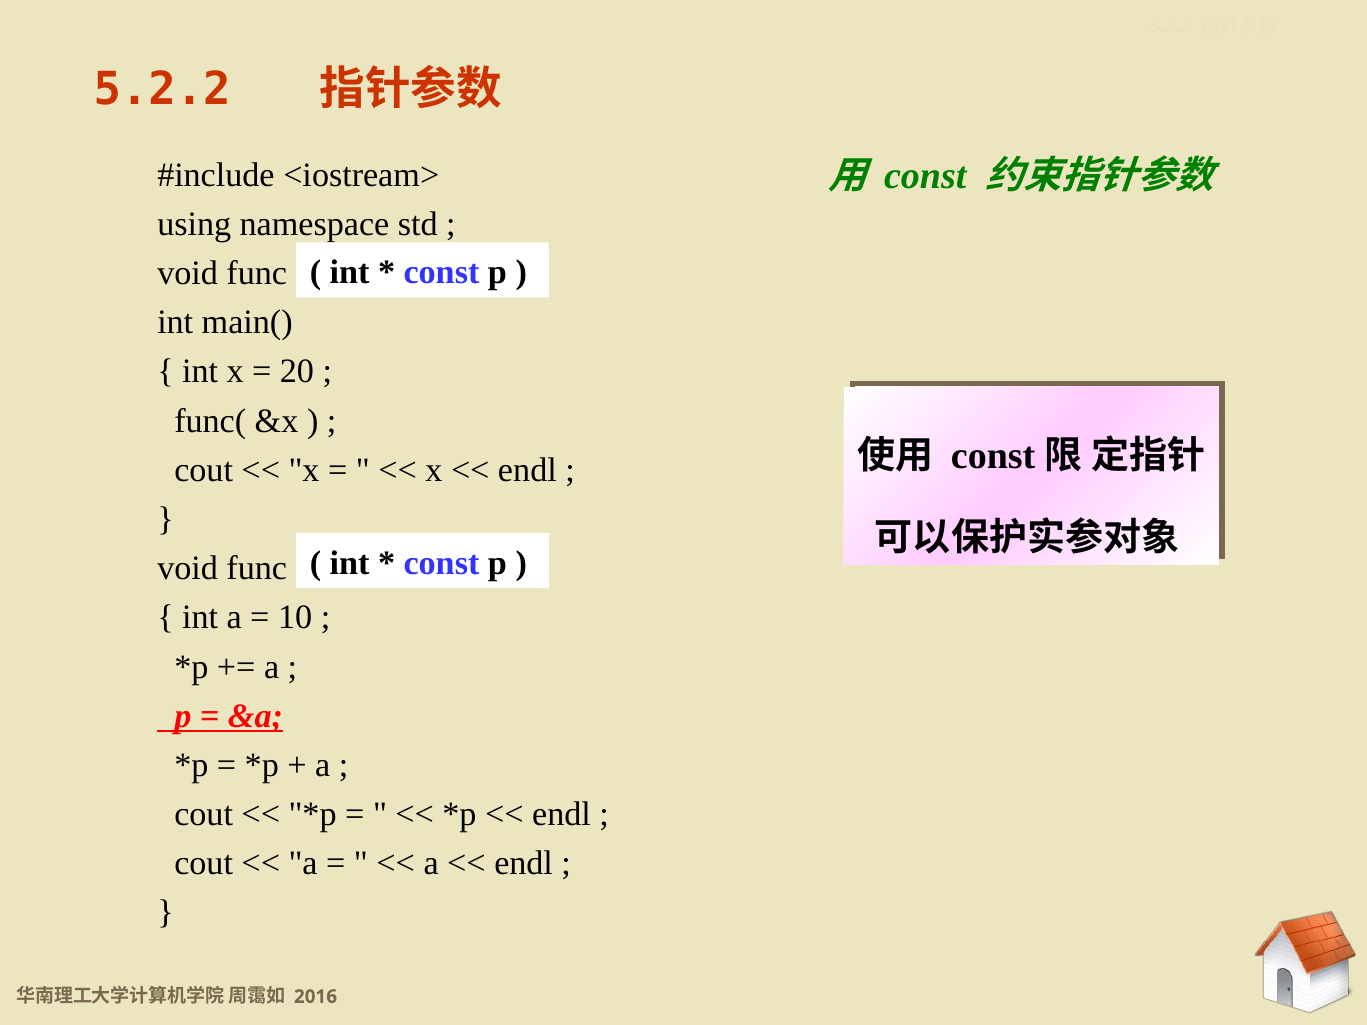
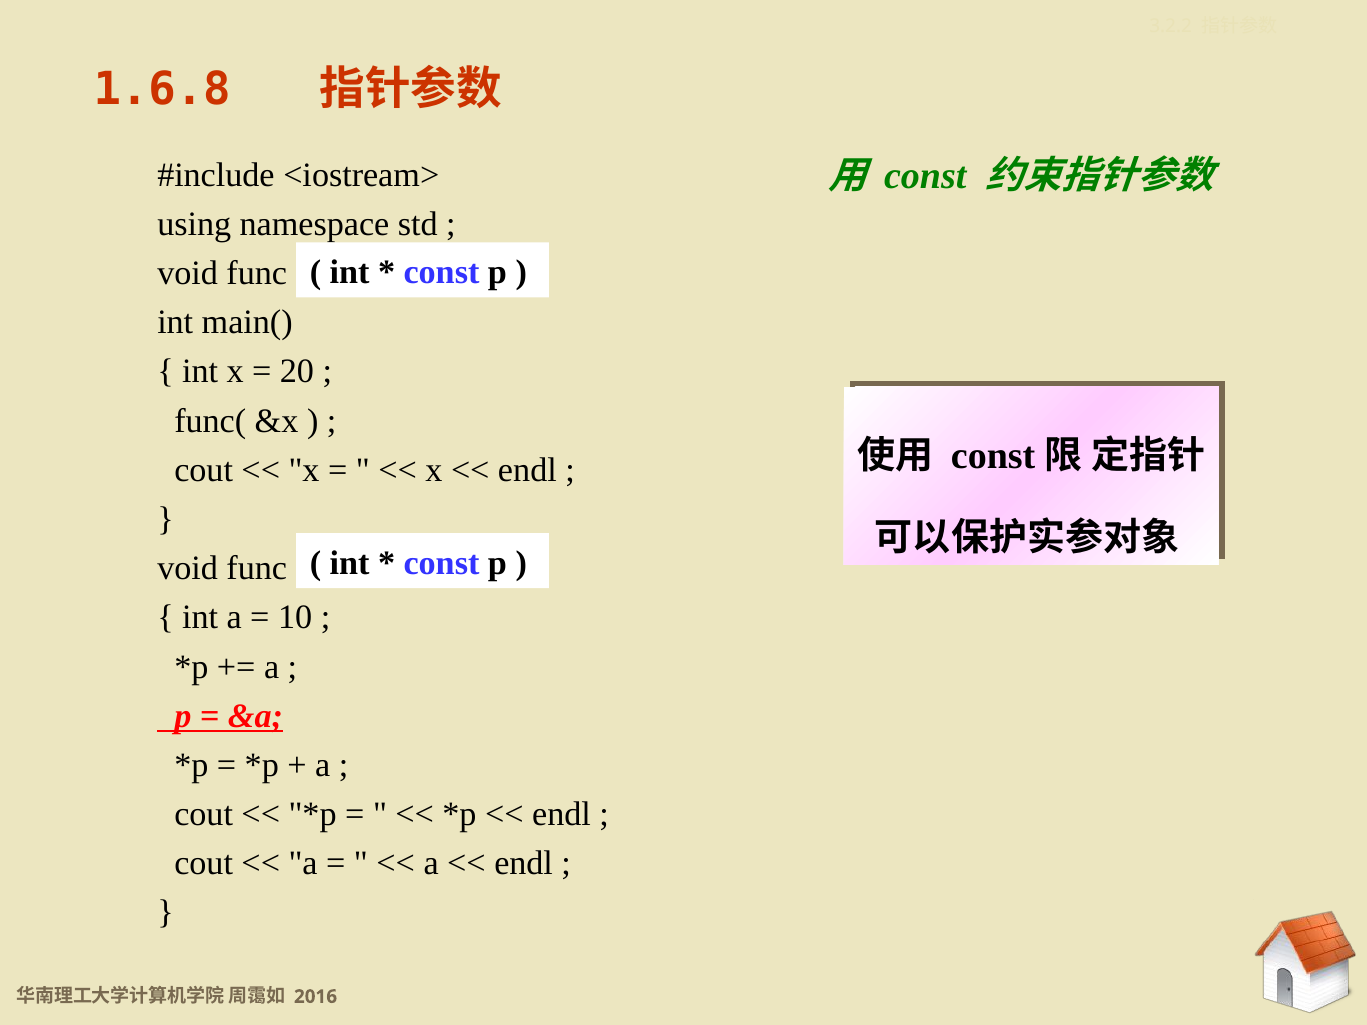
5.2.2: 5.2.2 -> 1.6.8 (162, 90)
